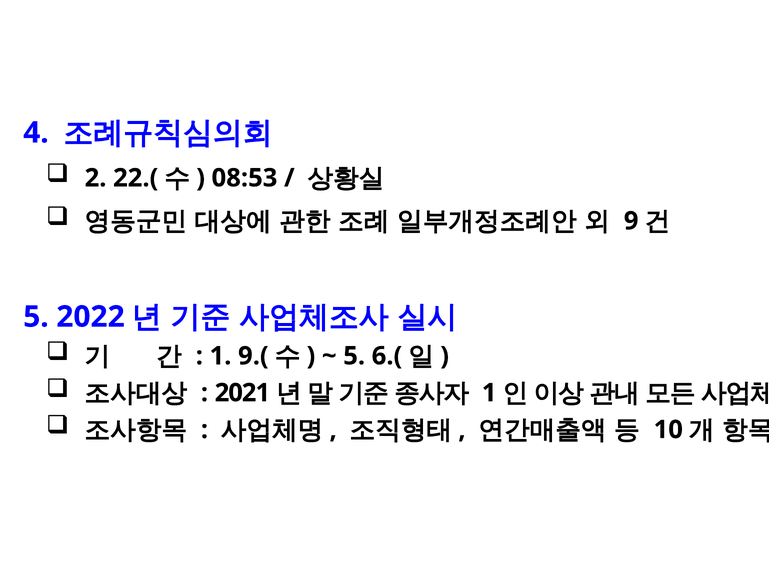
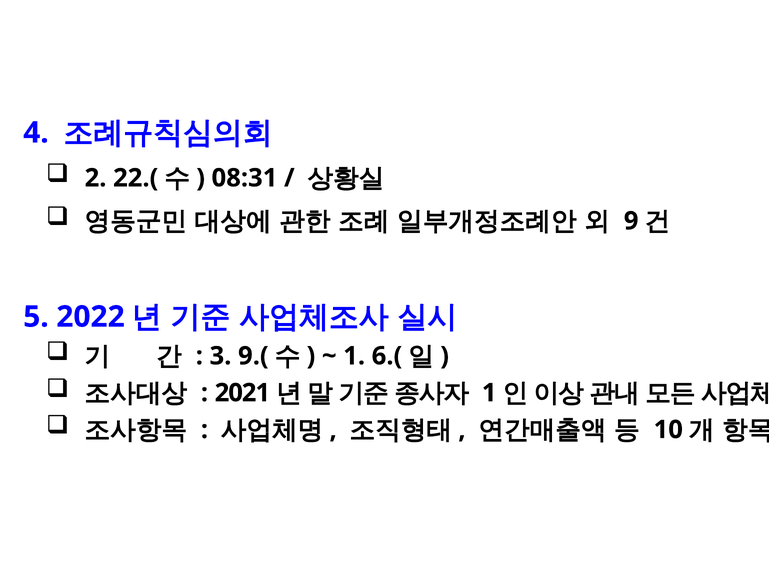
08:53: 08:53 -> 08:31 (244, 178)
1: 1 -> 3 (221, 356)
5: 5 -> 1 (354, 356)
